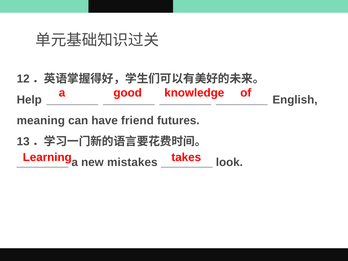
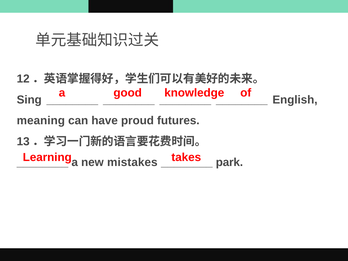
Help: Help -> Sing (29, 100)
friend: friend -> proud (137, 121)
look: look -> park (229, 162)
